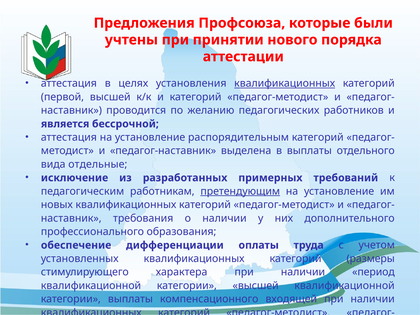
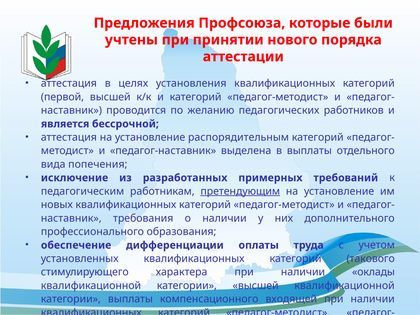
квалификационных underline: present -> none (285, 83)
отдельные: отдельные -> попечения (98, 164)
размеры: размеры -> такового (371, 259)
период: период -> оклады (373, 272)
